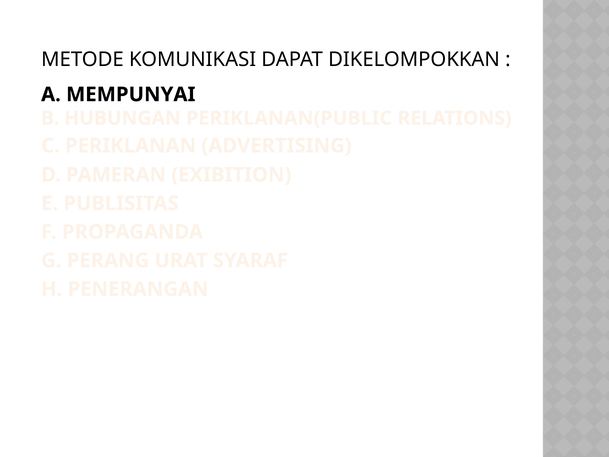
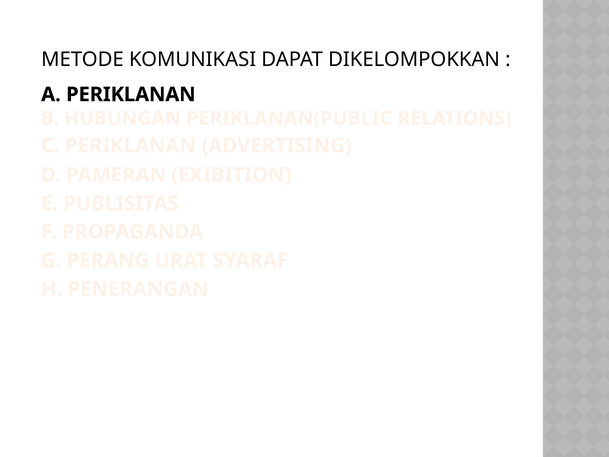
A MEMPUNYAI: MEMPUNYAI -> PERIKLANAN (131, 94)
